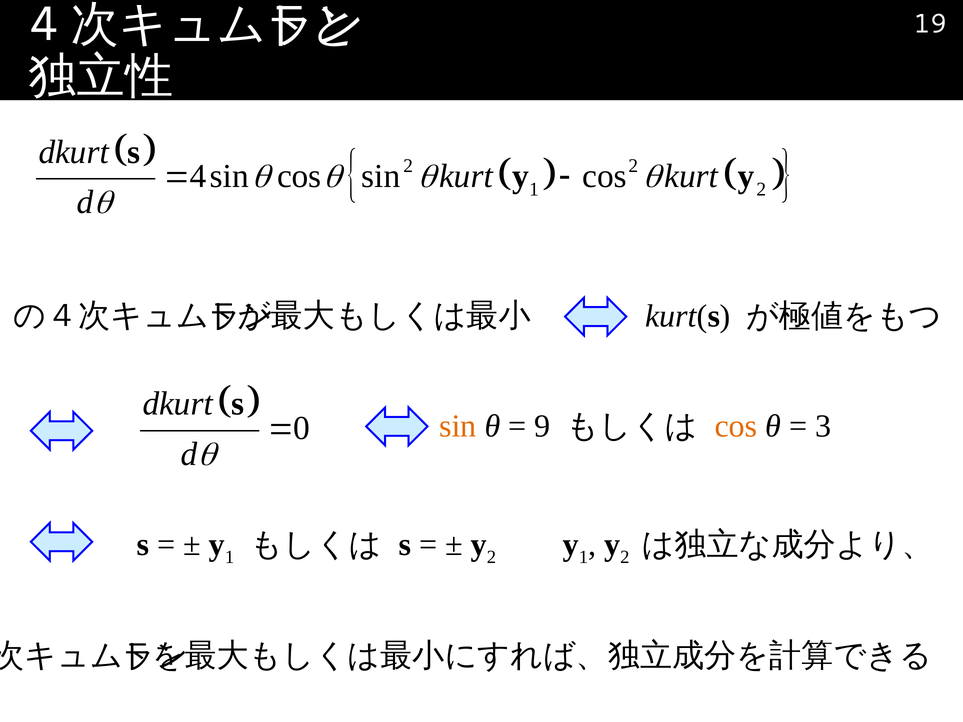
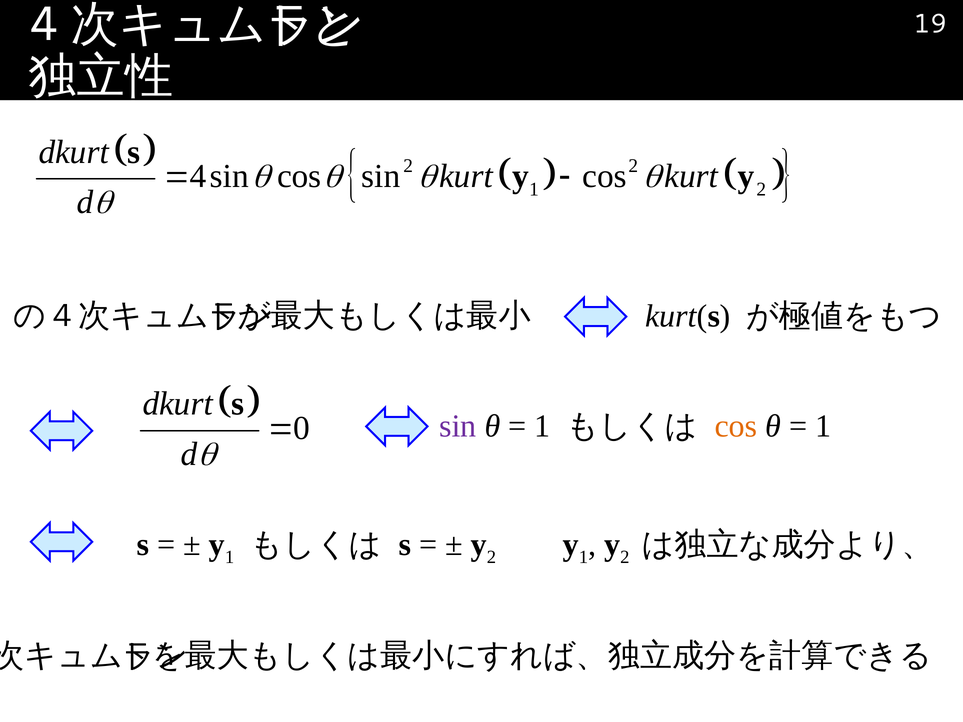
sin colour: orange -> purple (458, 426)
9: 9 -> 1 (542, 426)
3: 3 -> 1 (823, 426)
